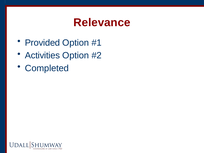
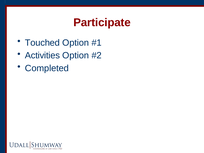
Relevance: Relevance -> Participate (102, 23)
Provided: Provided -> Touched (42, 43)
